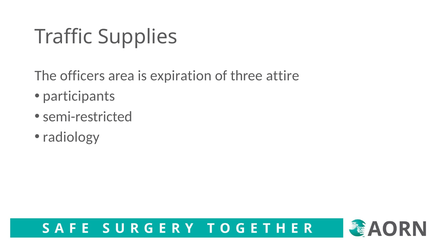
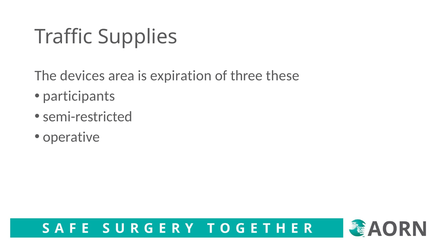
officers: officers -> devices (82, 76)
attire: attire -> these (283, 76)
radiology: radiology -> operative (71, 137)
